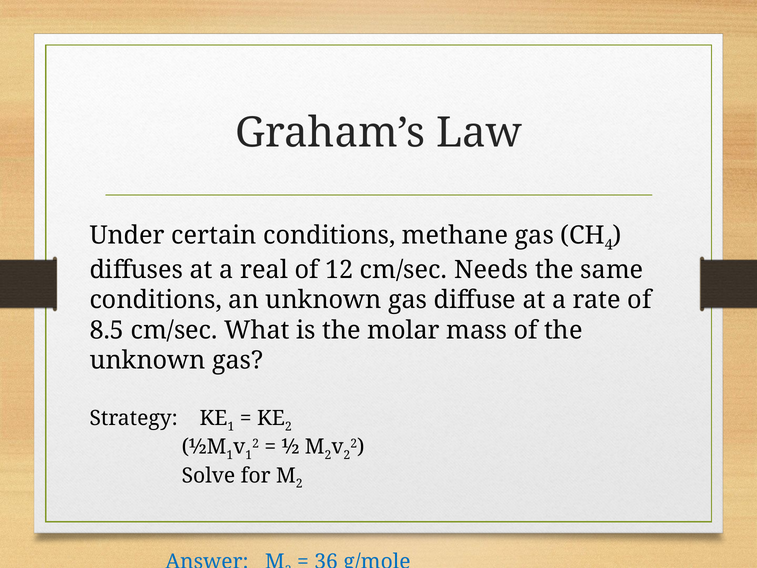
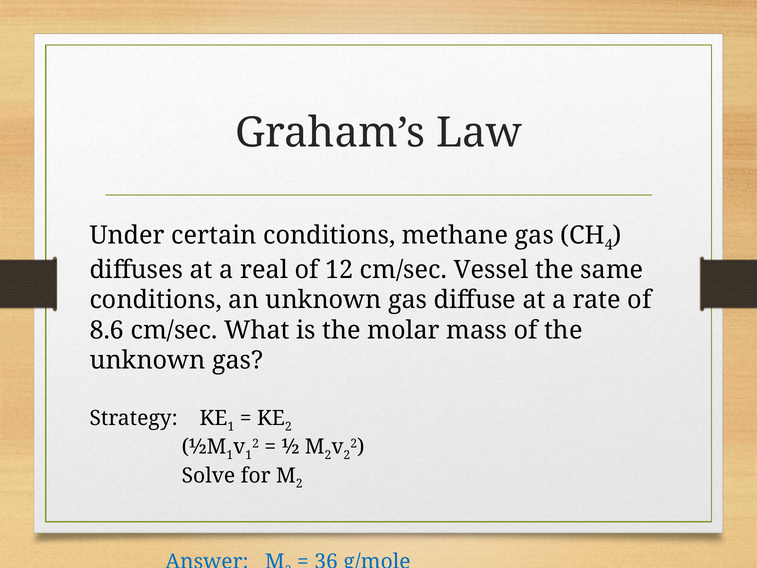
Needs: Needs -> Vessel (491, 270)
8.5: 8.5 -> 8.6 (107, 330)
